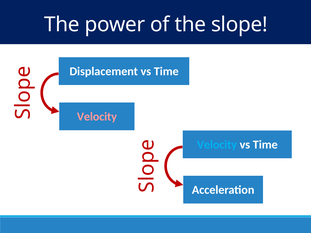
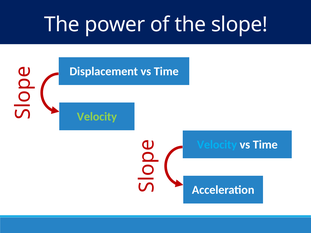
Velocity colour: pink -> light green (97, 117)
